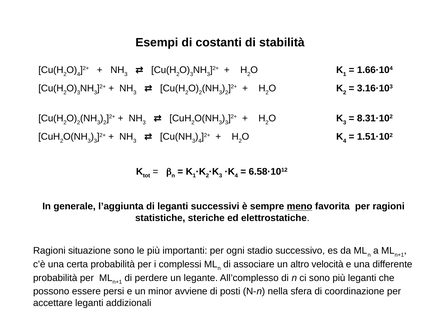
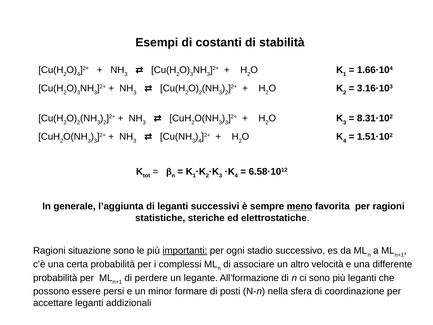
importanti underline: none -> present (185, 250)
All’complesso: All’complesso -> All’formazione (249, 278)
avviene: avviene -> formare (191, 291)
